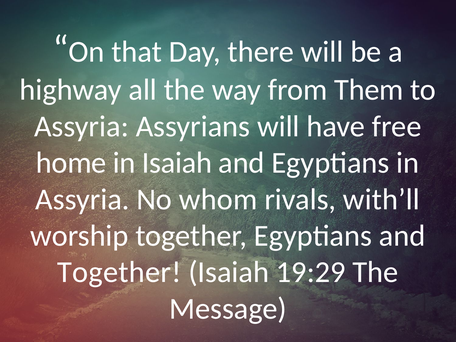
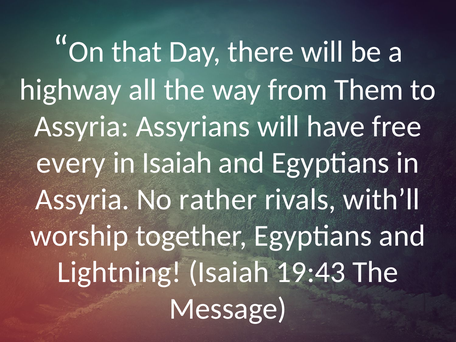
home: home -> every (71, 163)
whom: whom -> rather (218, 199)
Together: Together -> Lightning (119, 272)
19:29: 19:29 -> 19:43 (311, 272)
